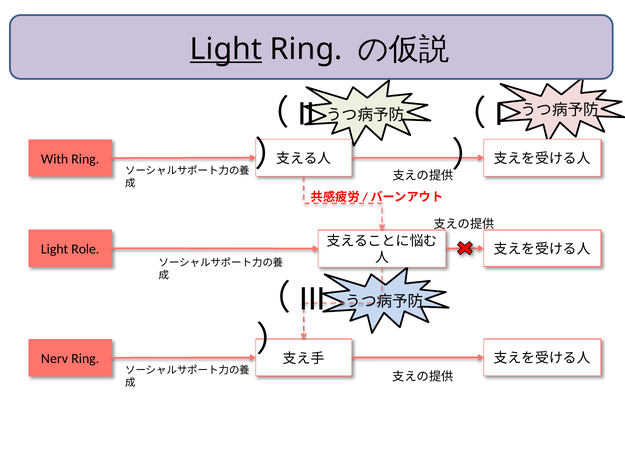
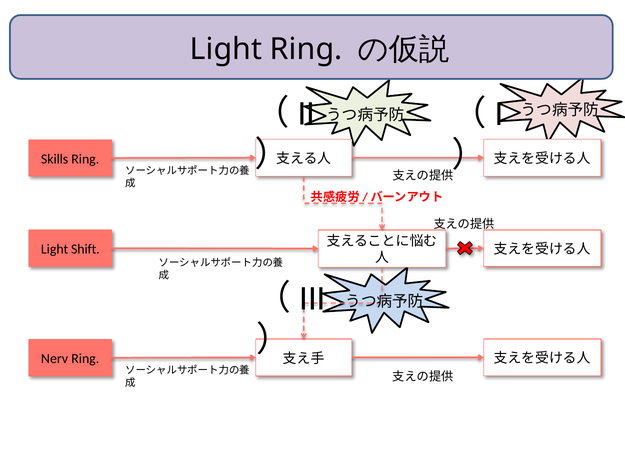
Light underline: present -> none (226, 49)
With: With -> Skills (55, 159)
Role: Role -> Shift (85, 249)
